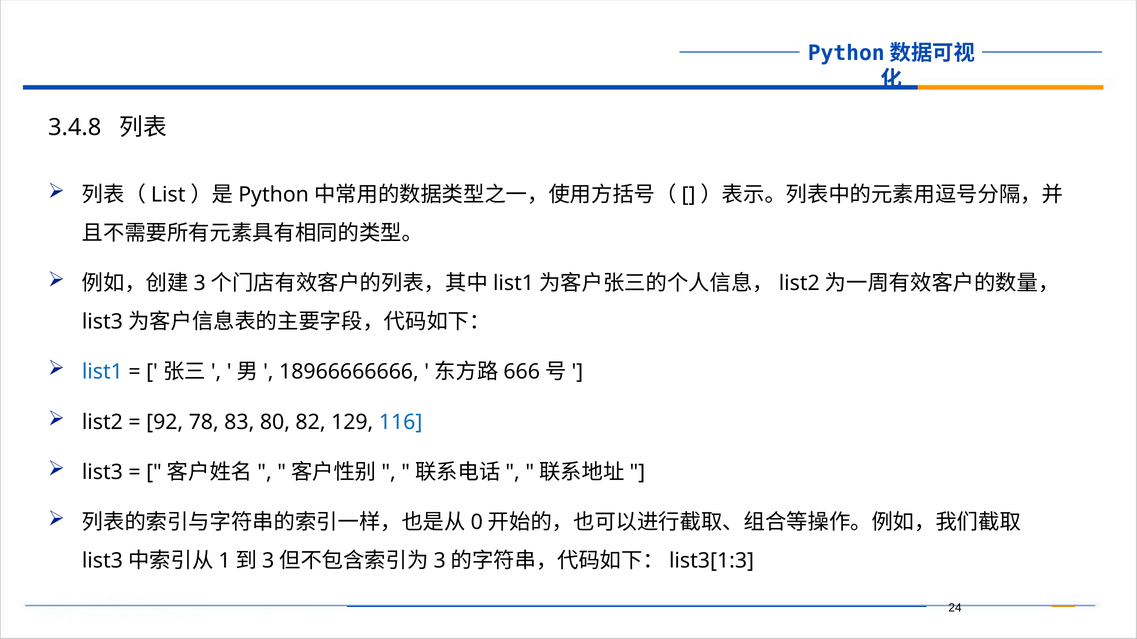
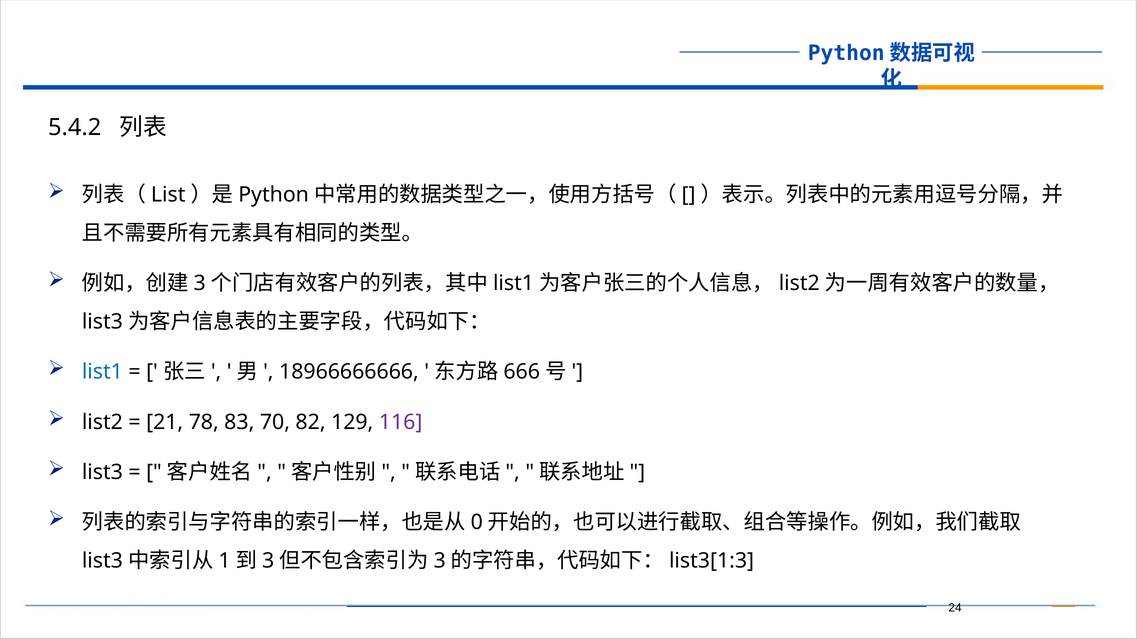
3.4.8: 3.4.8 -> 5.4.2 (75, 128)
92: 92 -> 21 (165, 422)
80: 80 -> 70 (275, 422)
116 colour: blue -> purple (401, 422)
